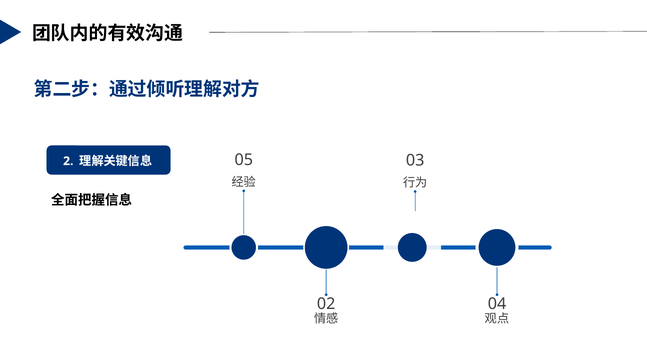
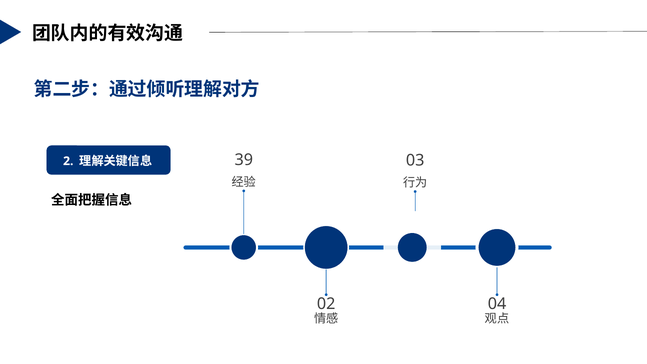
05: 05 -> 39 (244, 160)
